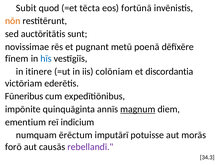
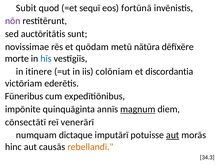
tēcta: tēcta -> sequī (90, 8)
nōn colour: orange -> purple (13, 21)
pugnant: pugnant -> quōdam (92, 47)
poenā: poenā -> nātūra (147, 47)
fīnem: fīnem -> morte (17, 58)
ementium: ementium -> cōnsectātī (25, 122)
indicium: indicium -> venerārī (77, 122)
ērēctum: ērēctum -> dictaque (76, 134)
aut underline: none -> present (173, 134)
forō: forō -> hinc (13, 146)
rebellandī colour: purple -> orange (90, 146)
